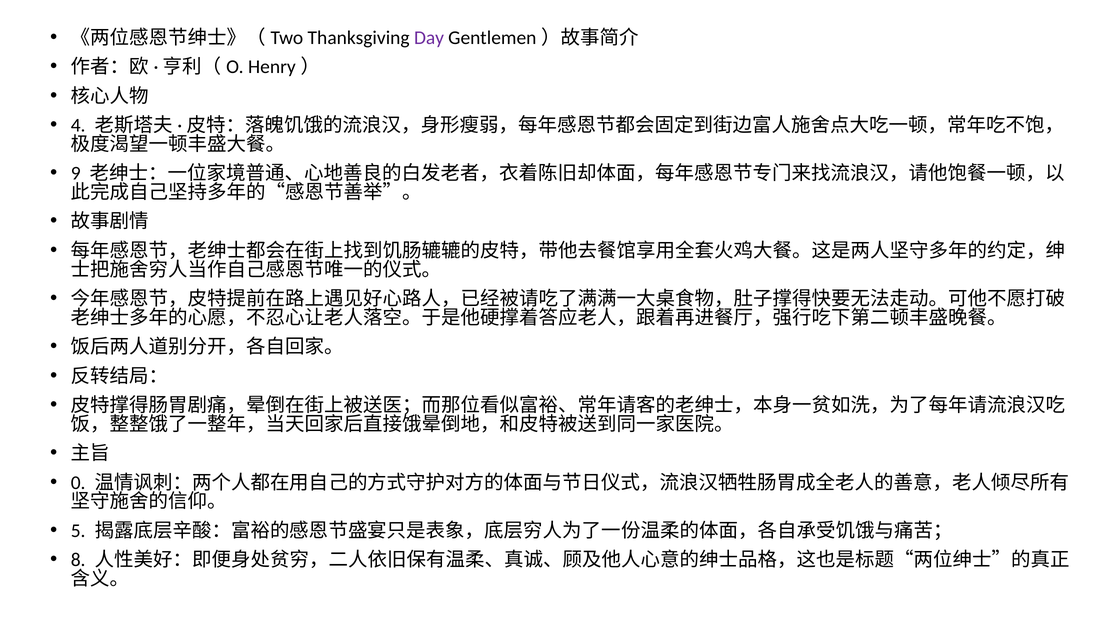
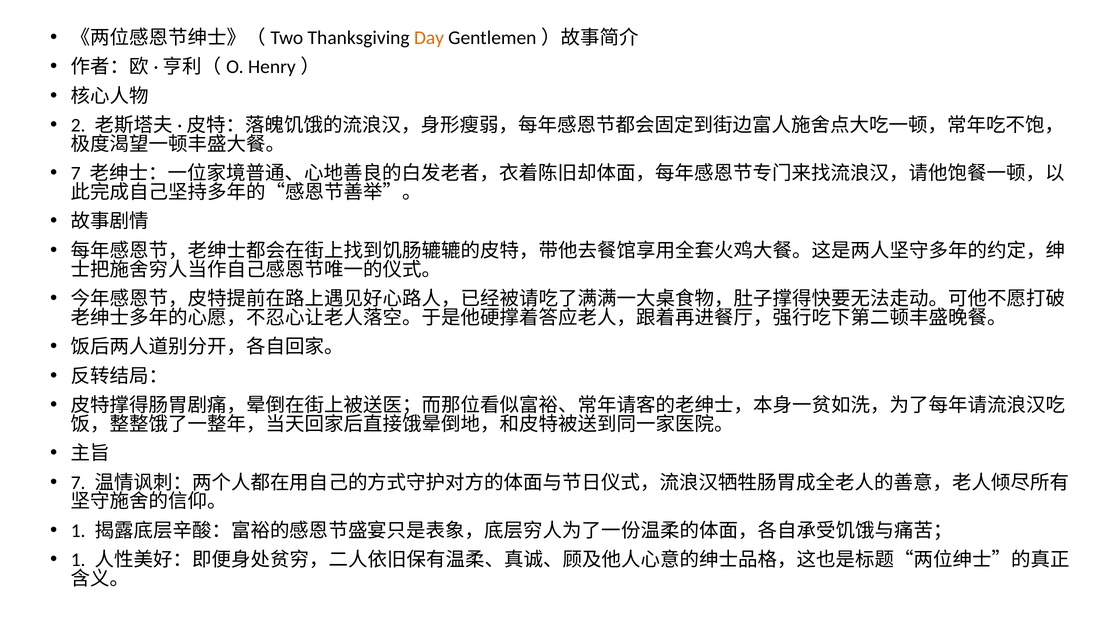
Day colour: purple -> orange (429, 38)
4: 4 -> 2 (78, 125)
9: 9 -> 7 (76, 173)
0: 0 -> 7 (78, 483)
5: 5 -> 1 (78, 531)
8: 8 -> 1 (78, 560)
